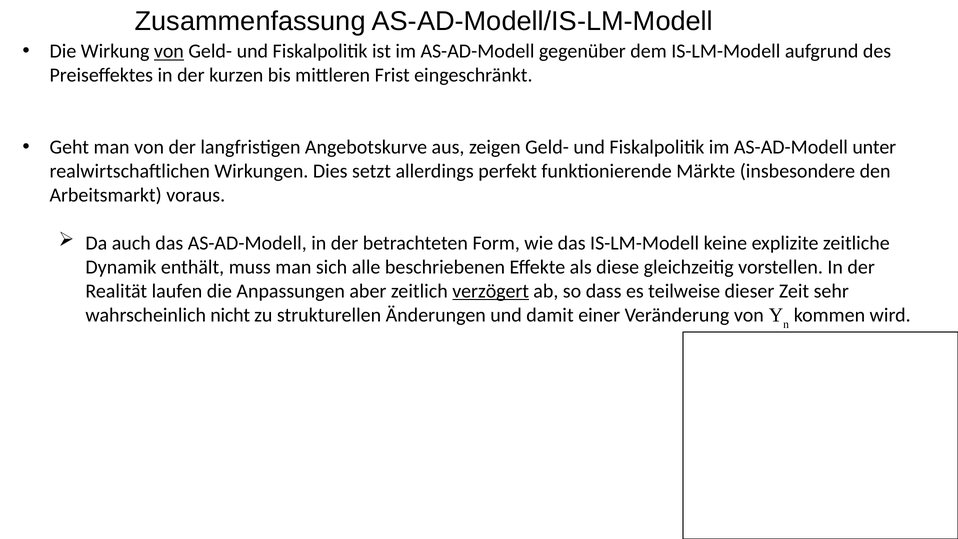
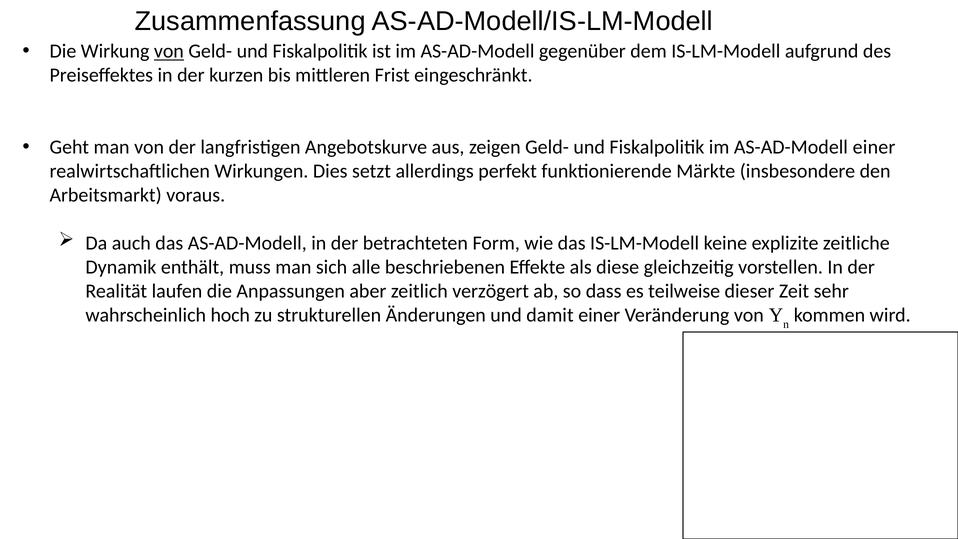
AS-AD-Modell unter: unter -> einer (874, 147)
verzögert underline: present -> none (491, 291)
nicht: nicht -> hoch (230, 315)
